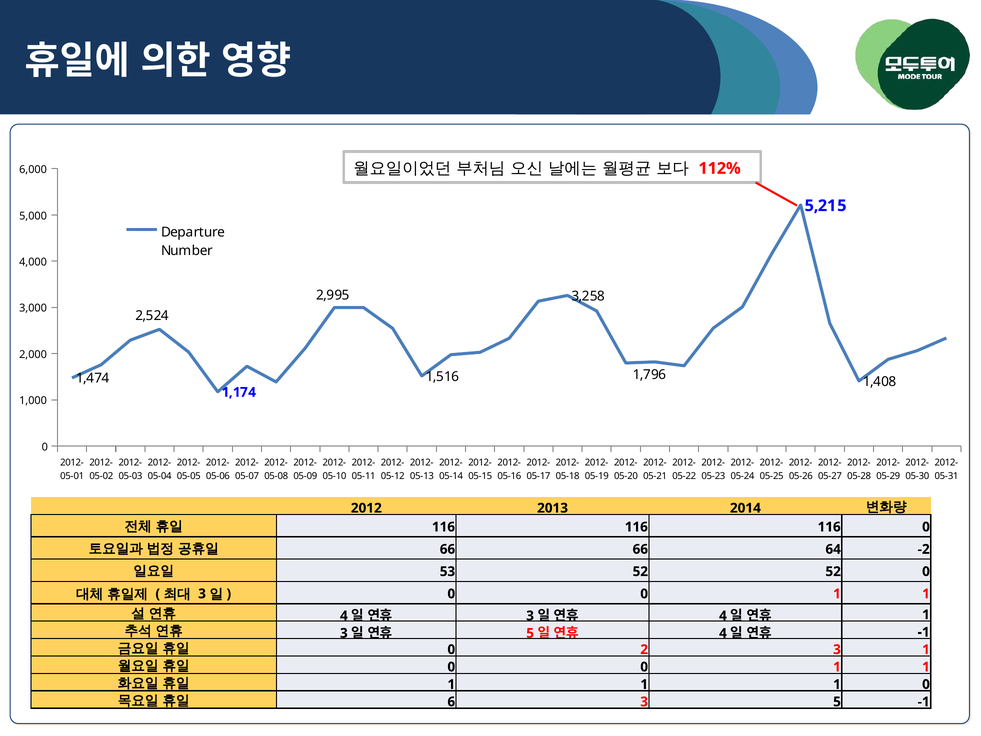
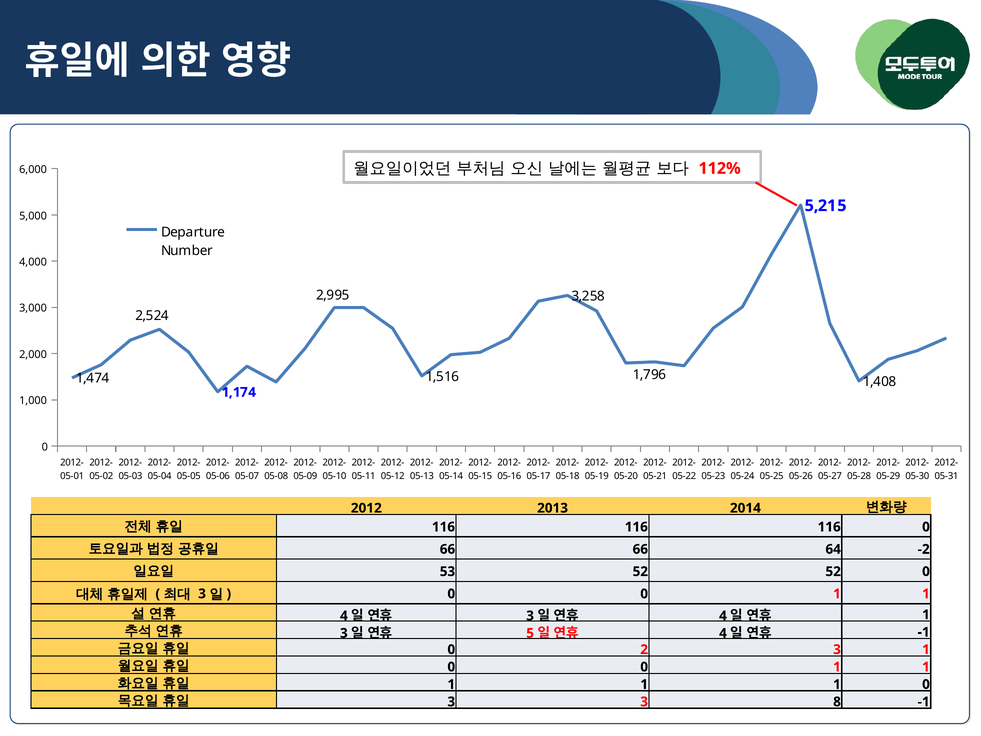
6: 6 -> 3 (451, 702)
3 5: 5 -> 8 (837, 702)
